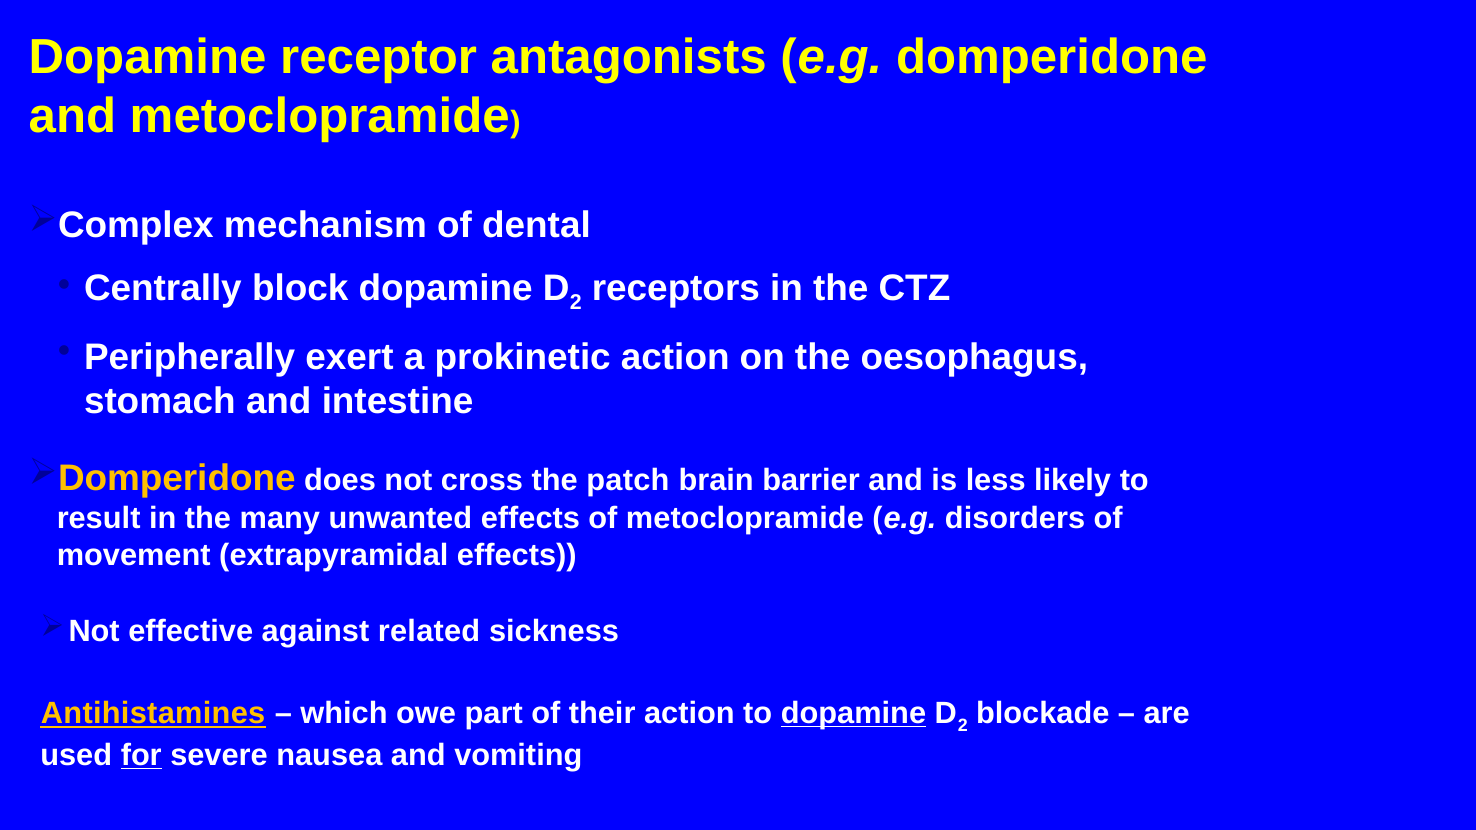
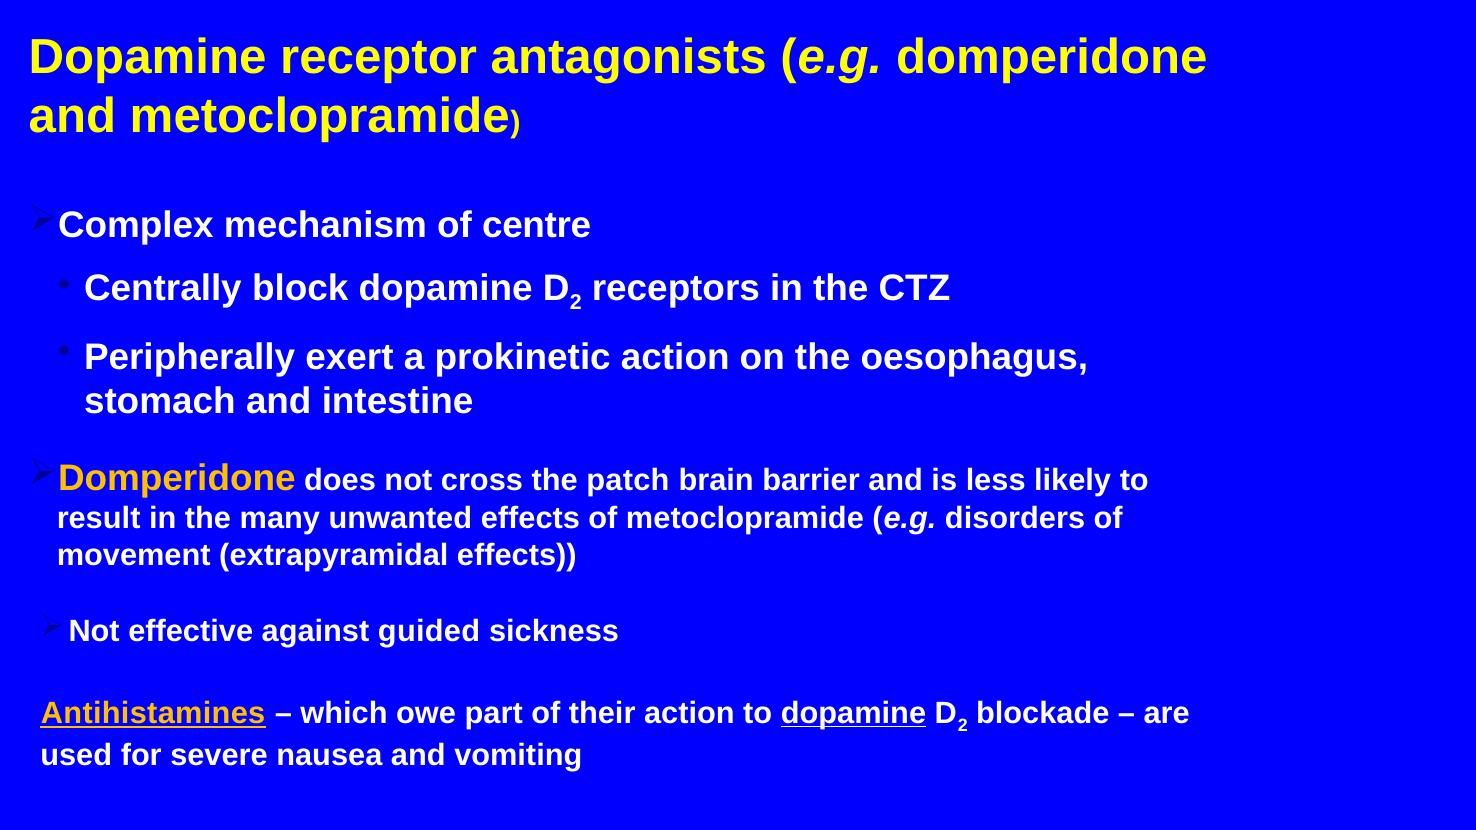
dental: dental -> centre (537, 226)
related: related -> guided (429, 632)
for underline: present -> none (141, 755)
